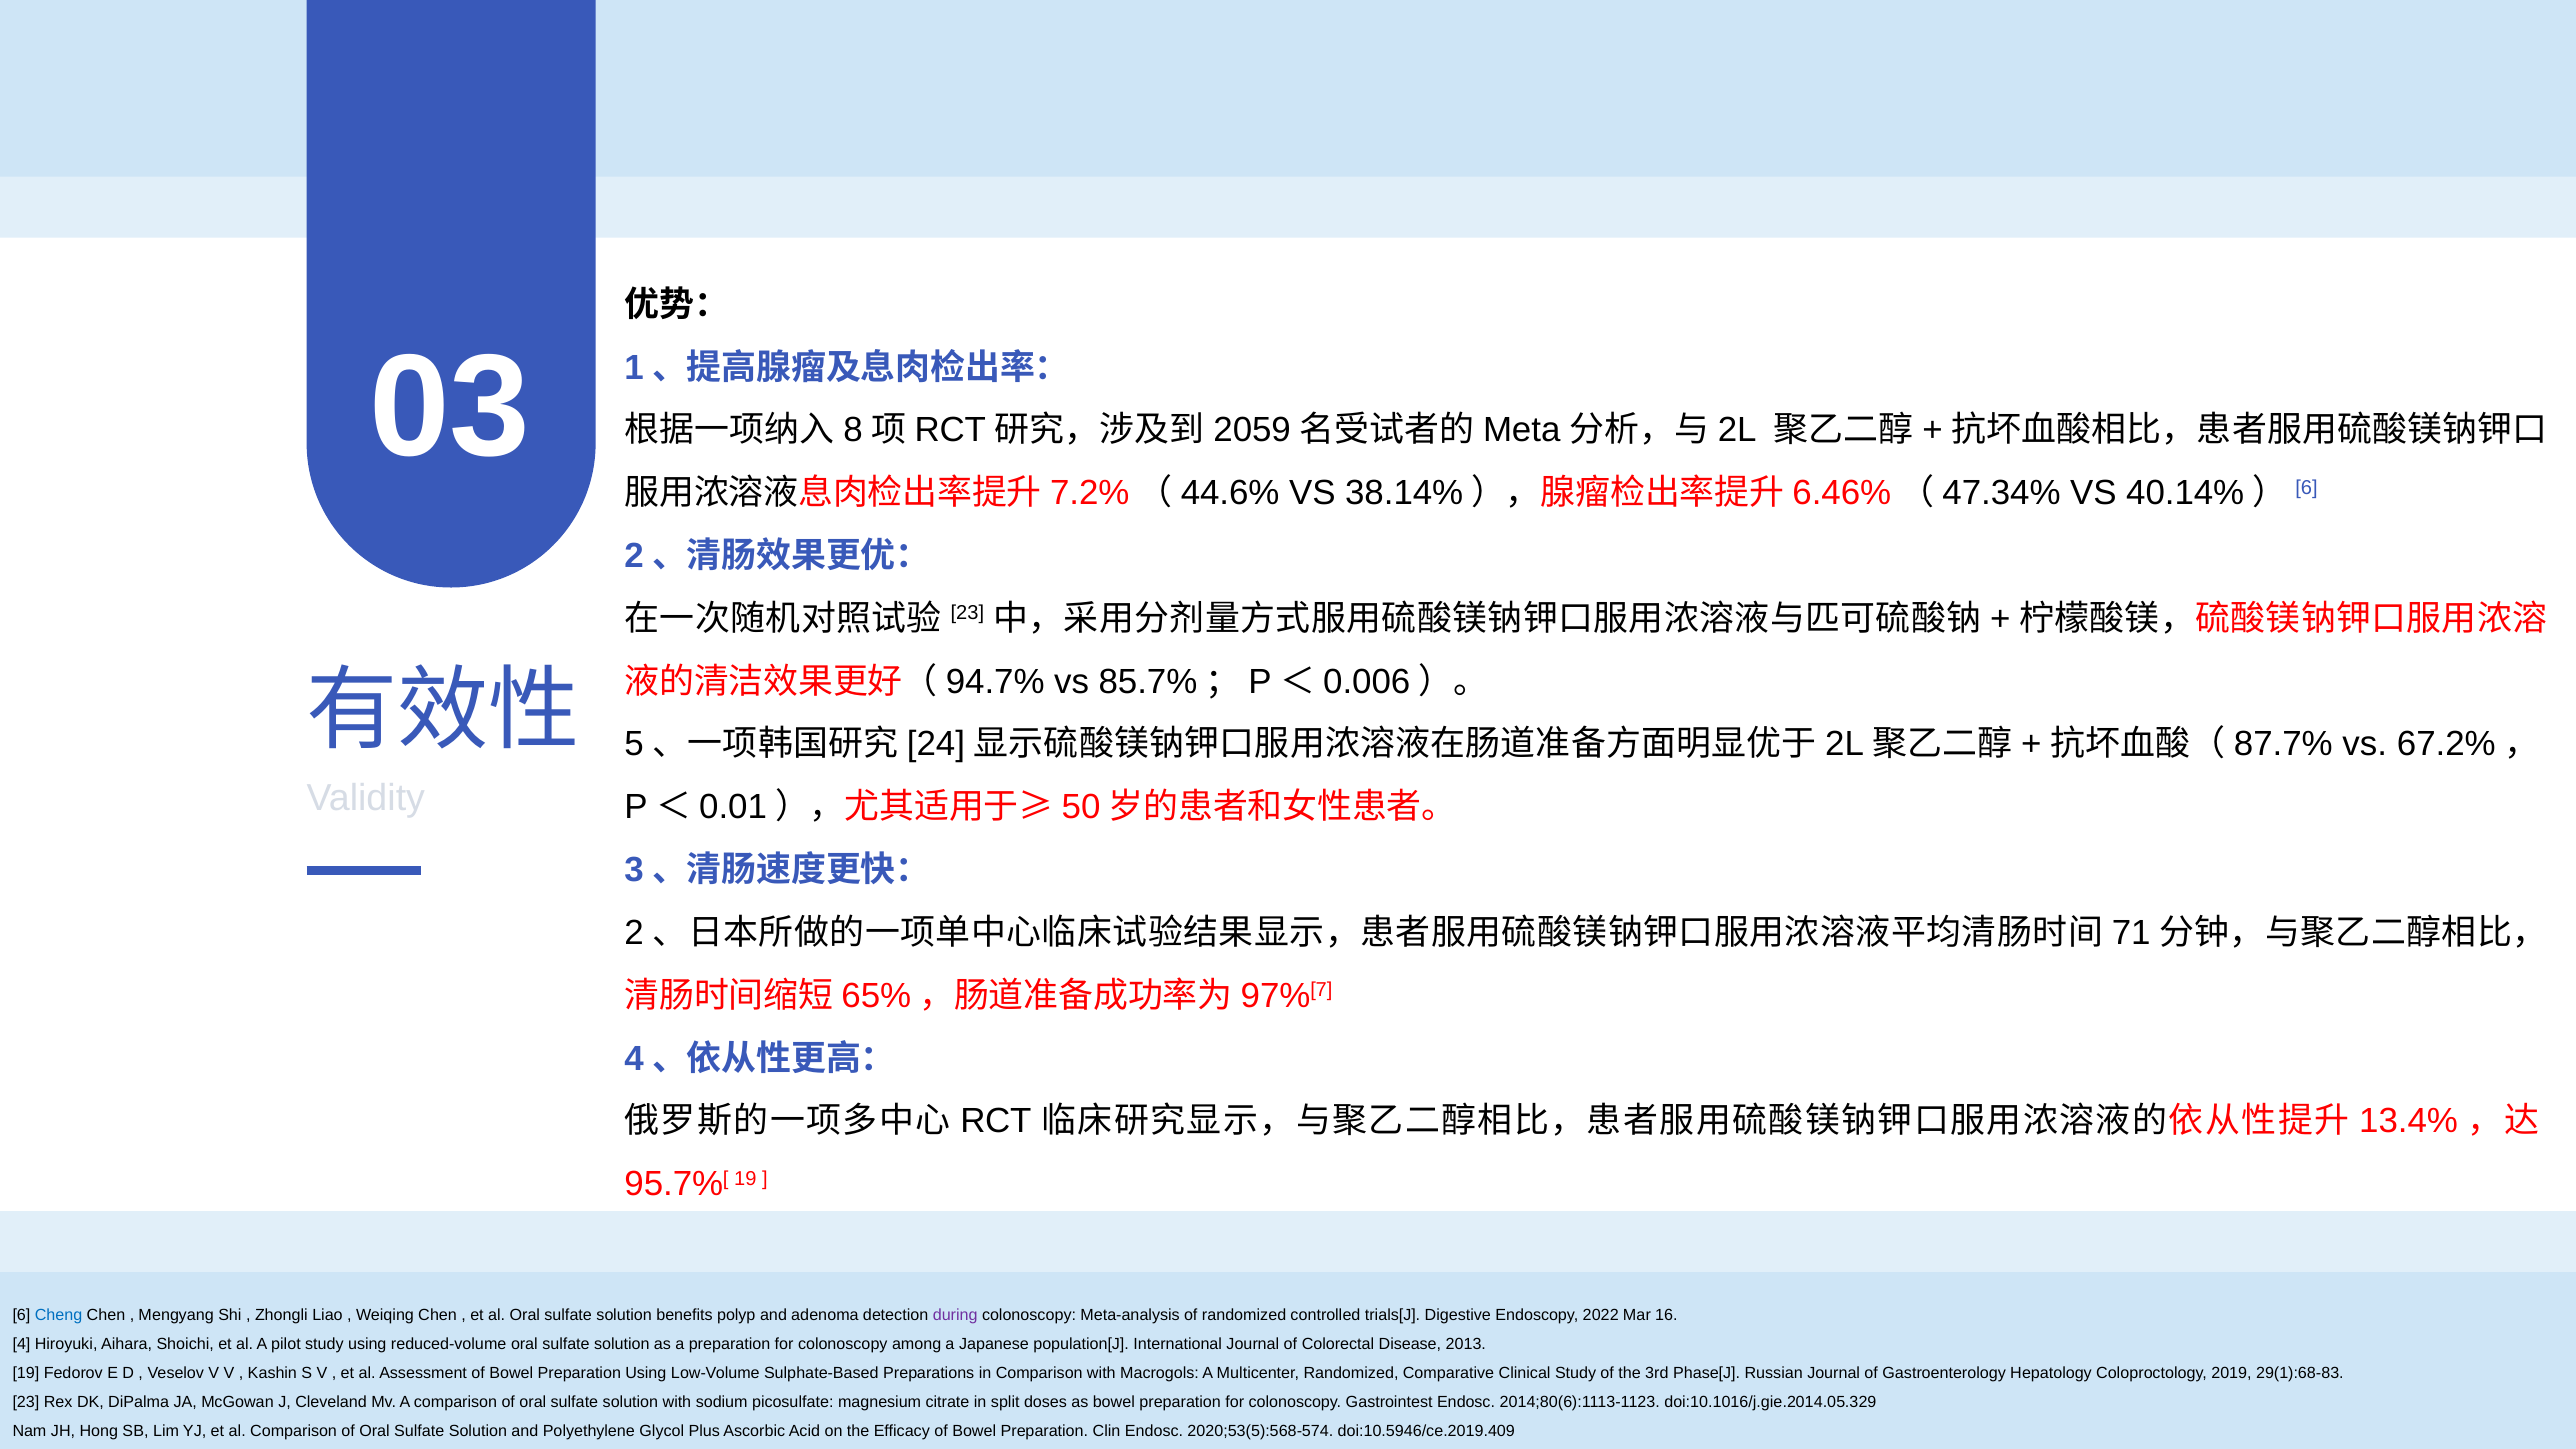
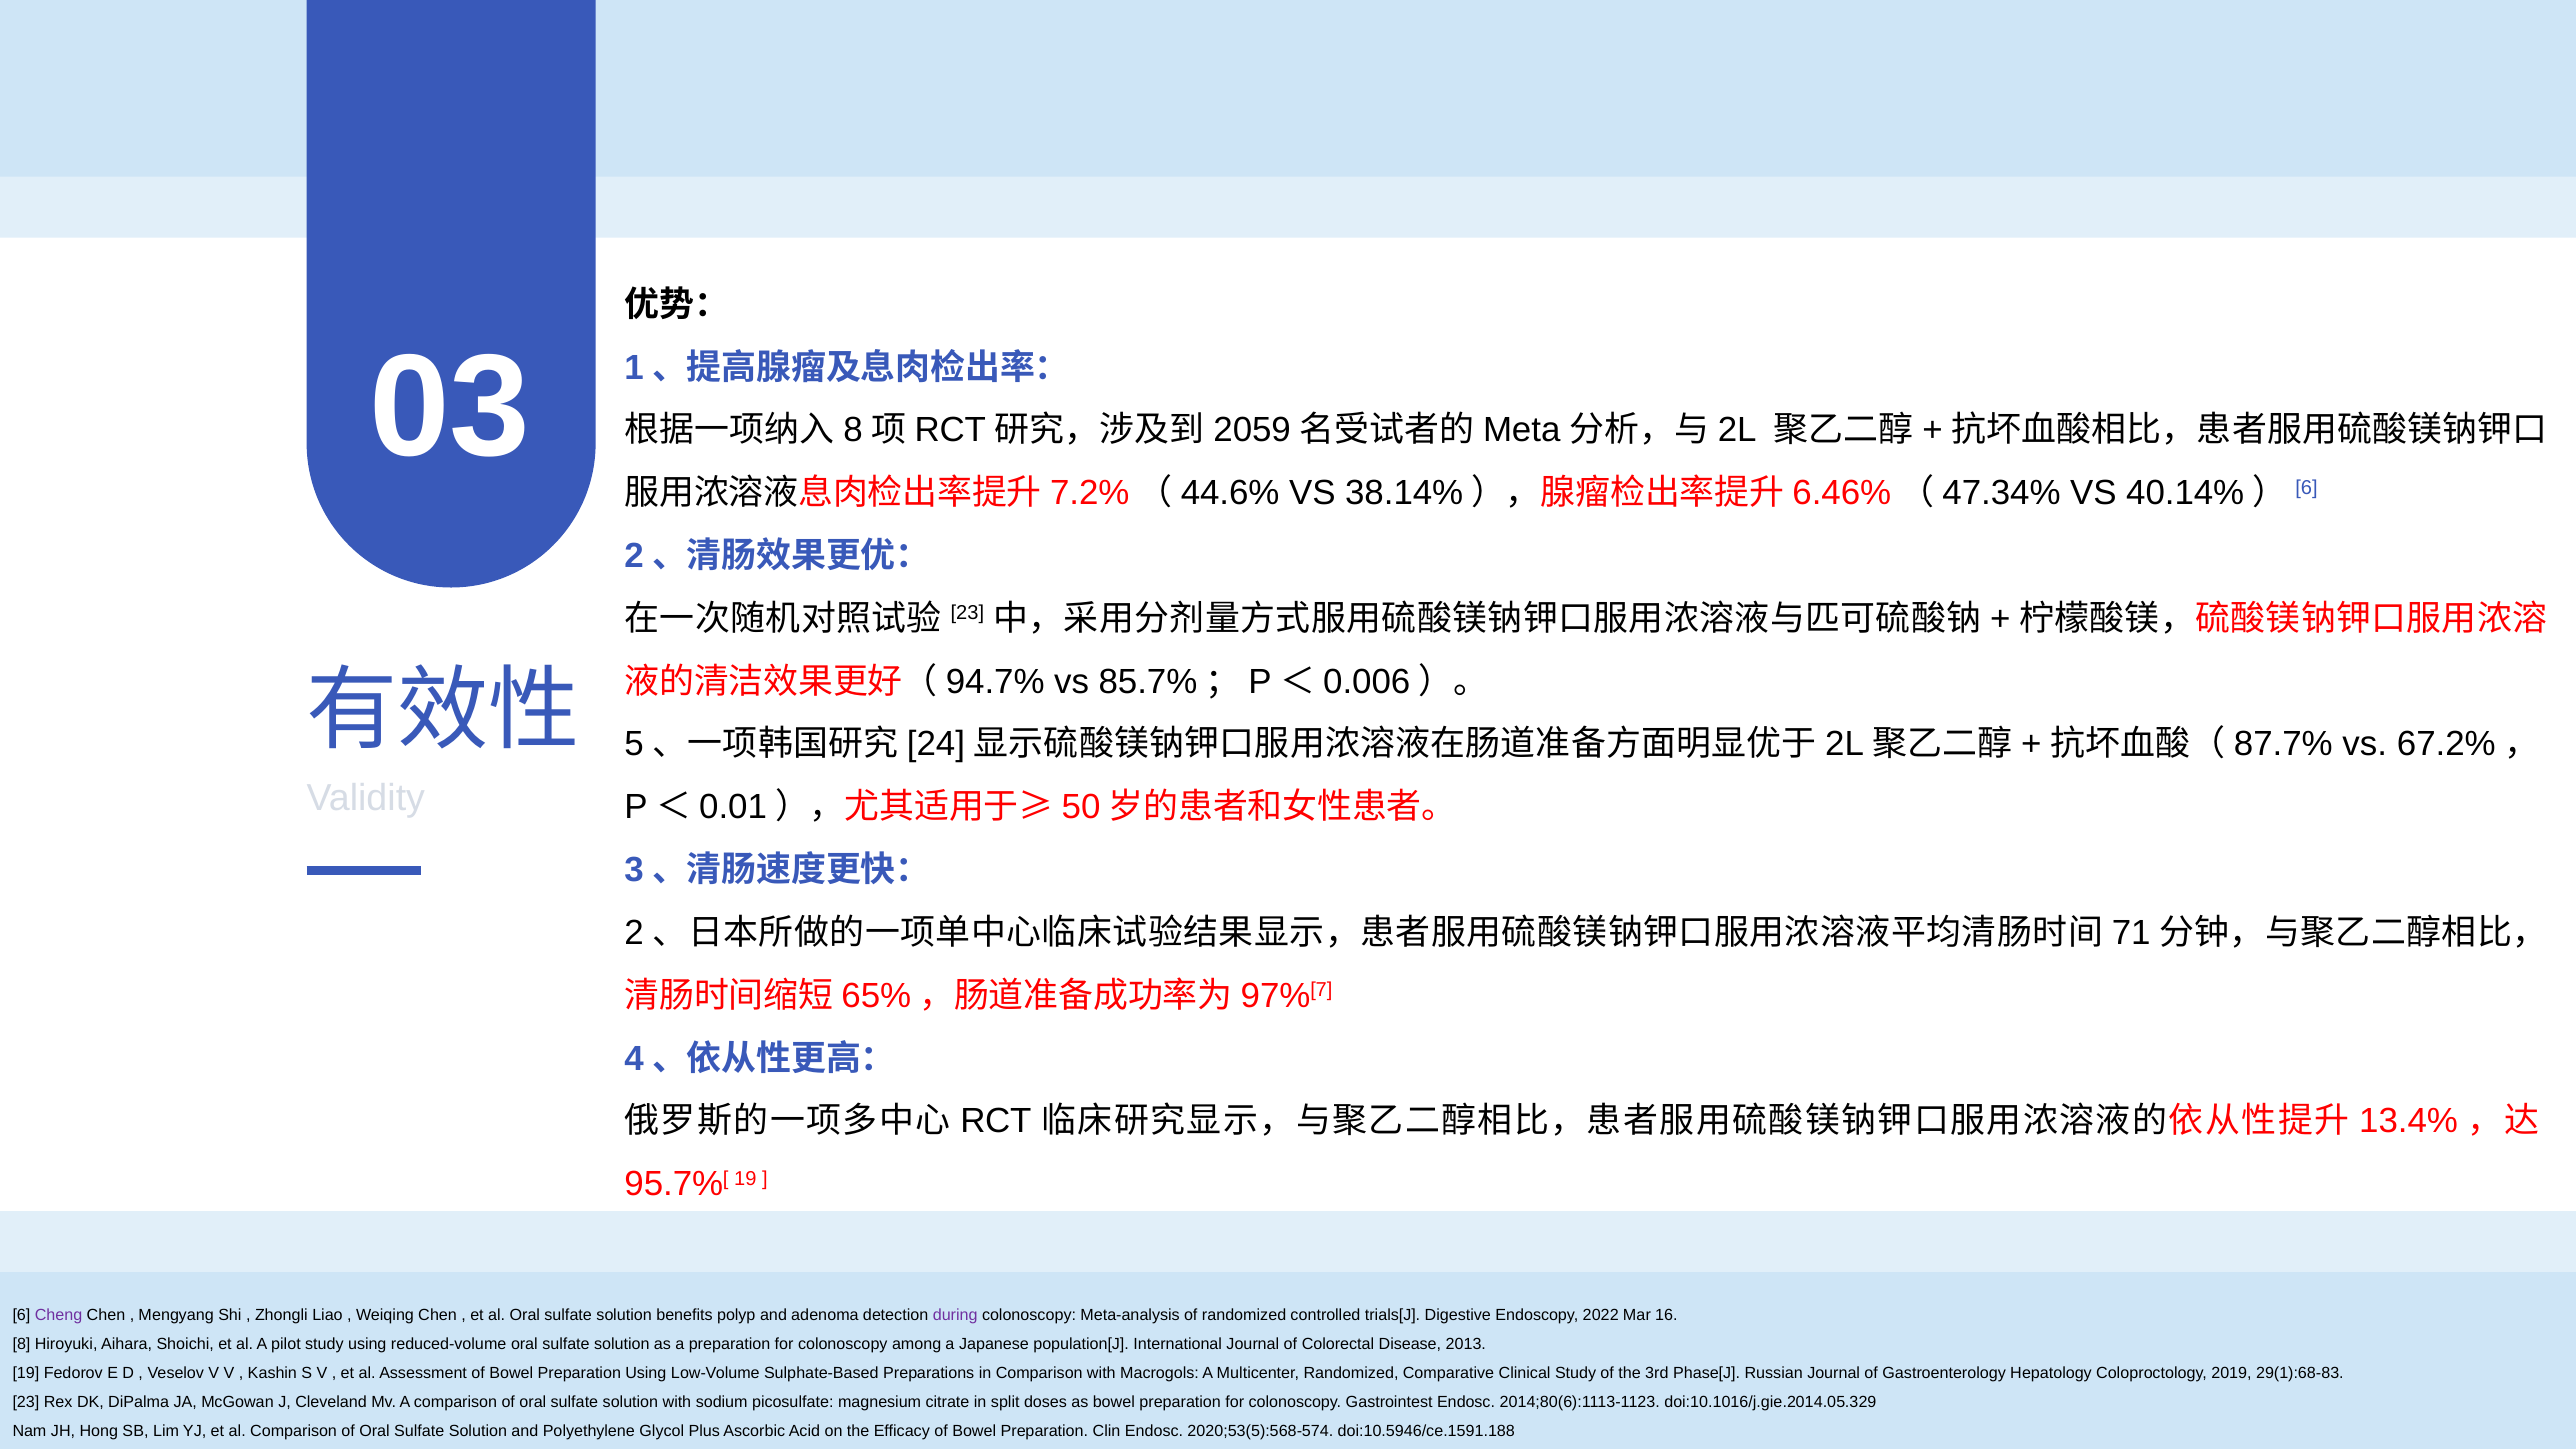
Cheng colour: blue -> purple (59, 1315)
4: 4 -> 8 (22, 1344)
doi:10.5946/ce.2019.409: doi:10.5946/ce.2019.409 -> doi:10.5946/ce.1591.188 (1426, 1431)
